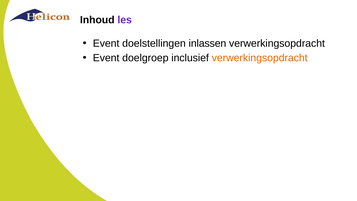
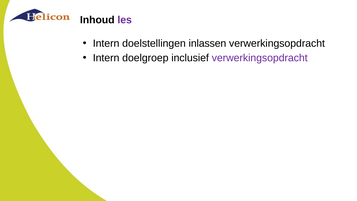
Event: Event -> Intern (106, 43)
Event: Event -> Intern (106, 58)
verwerkingsopdracht colour: orange -> purple (260, 58)
